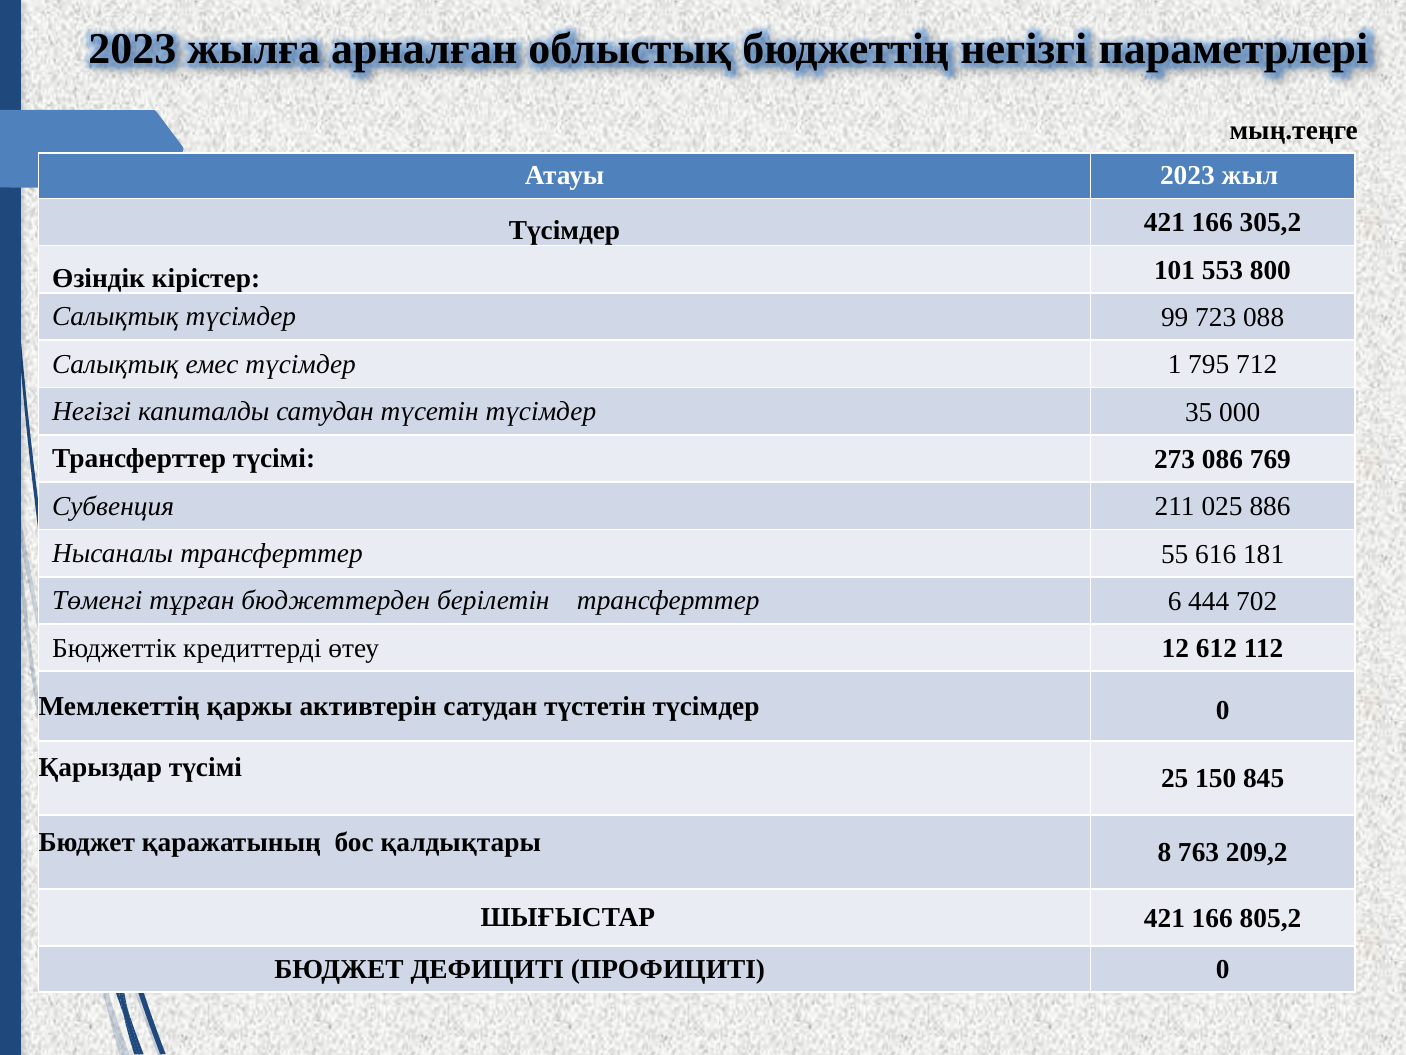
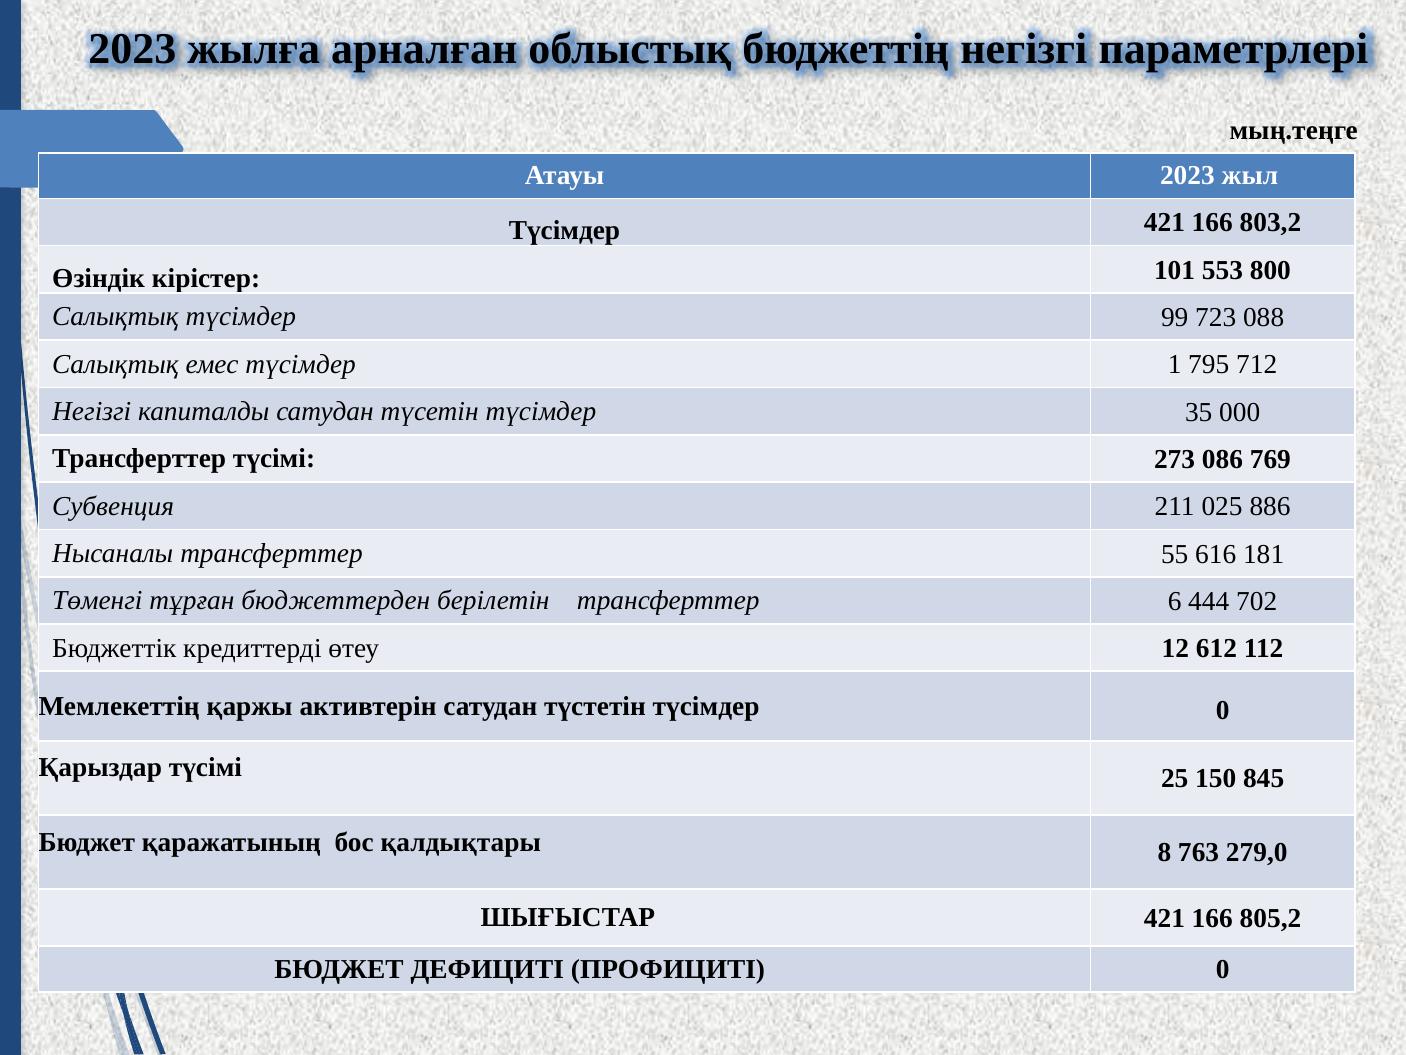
305,2: 305,2 -> 803,2 (1270, 223)
209,2: 209,2 -> 279,0 (1257, 852)
